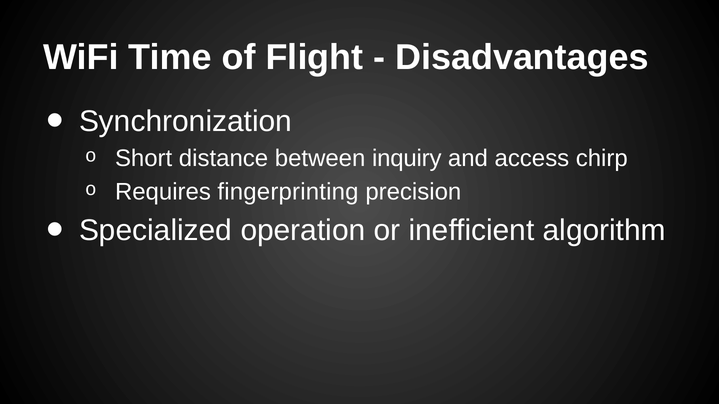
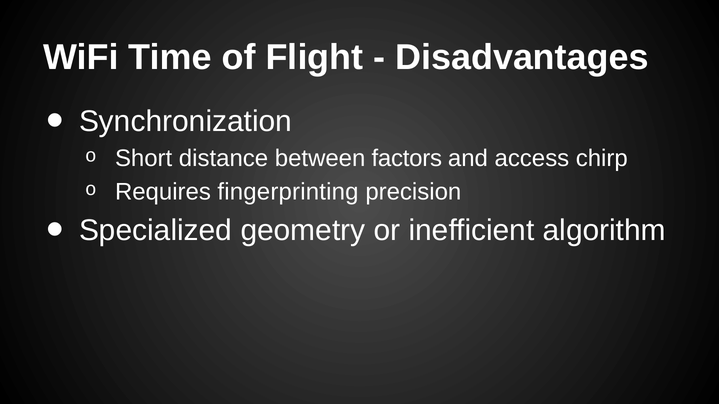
inquiry: inquiry -> factors (407, 158)
operation: operation -> geometry (303, 231)
